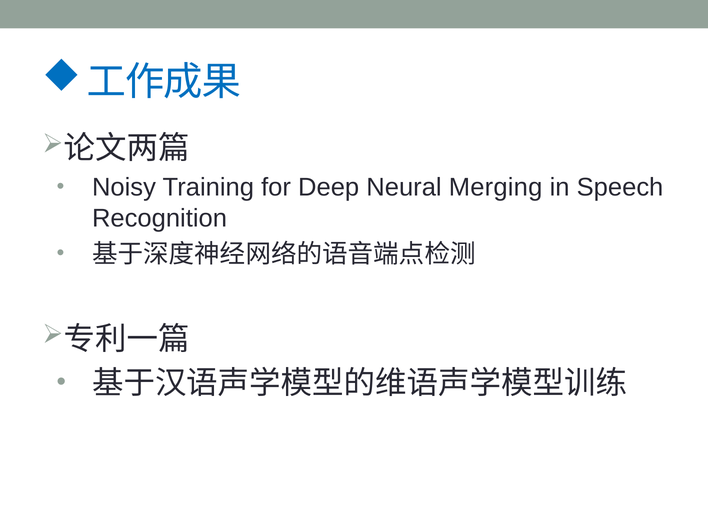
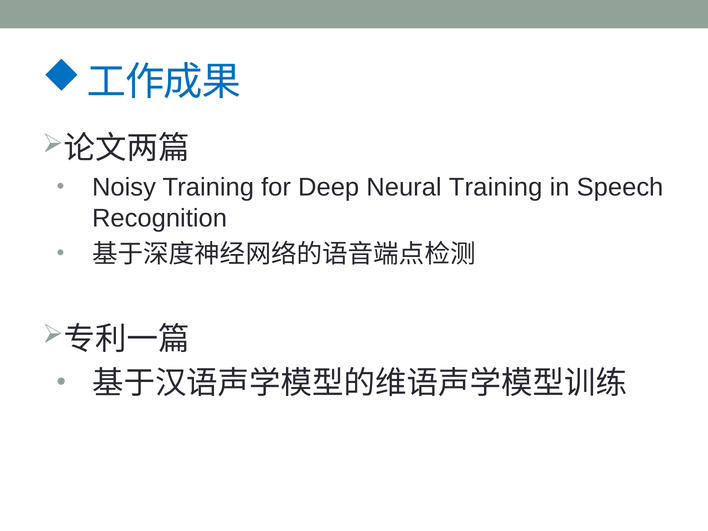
Neural Merging: Merging -> Training (496, 188)
